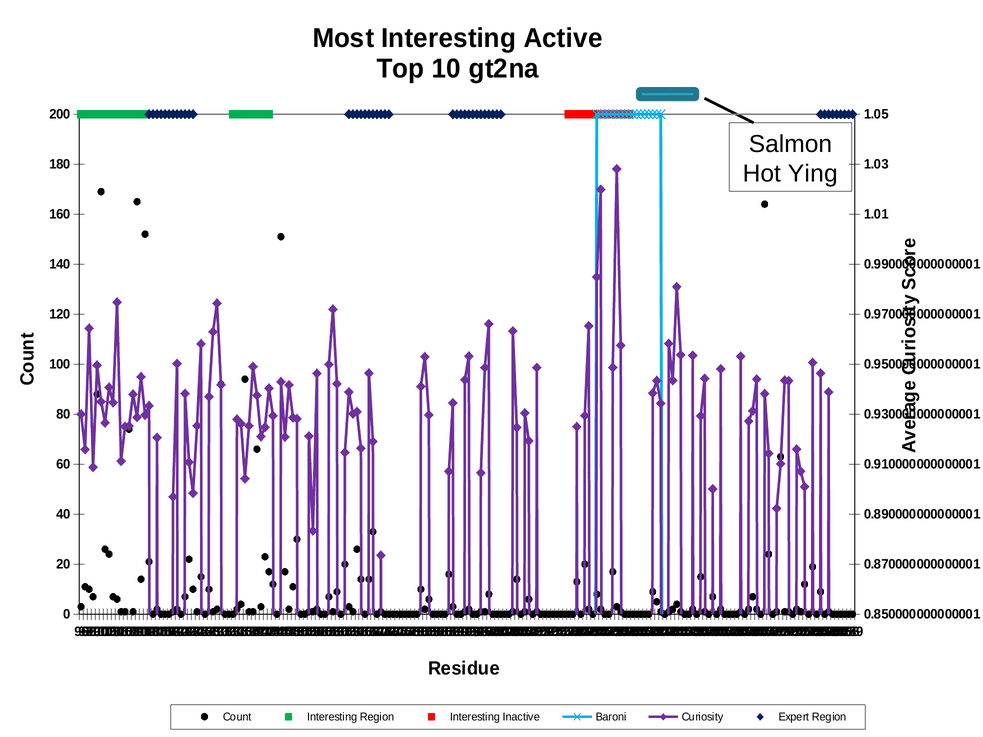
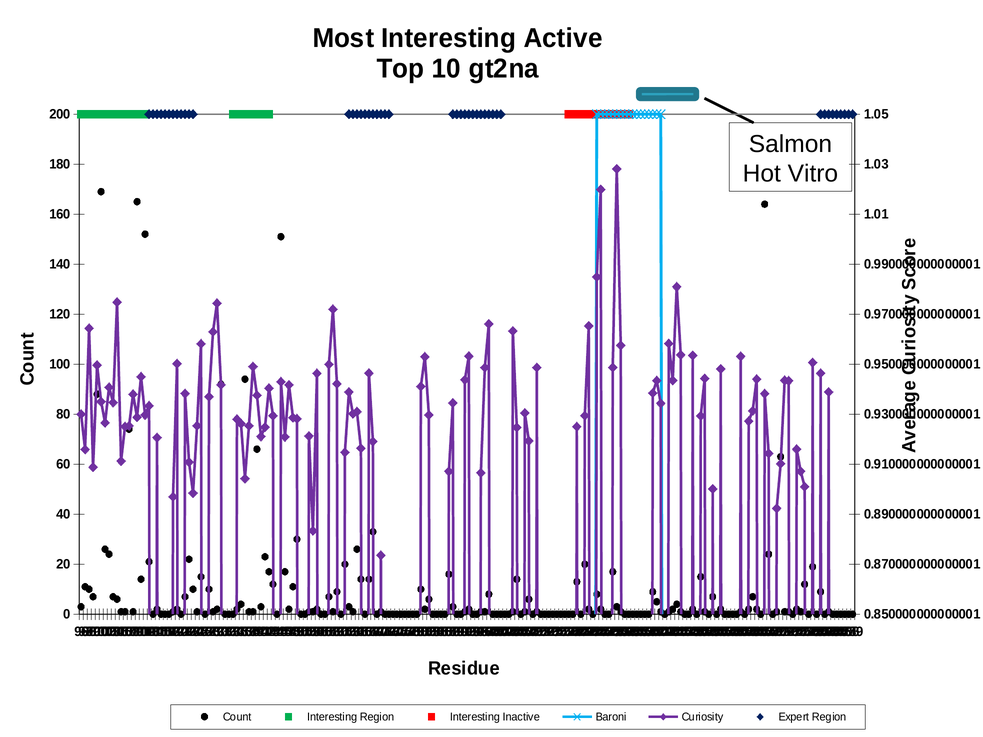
Ying: Ying -> Vitro (813, 174)
